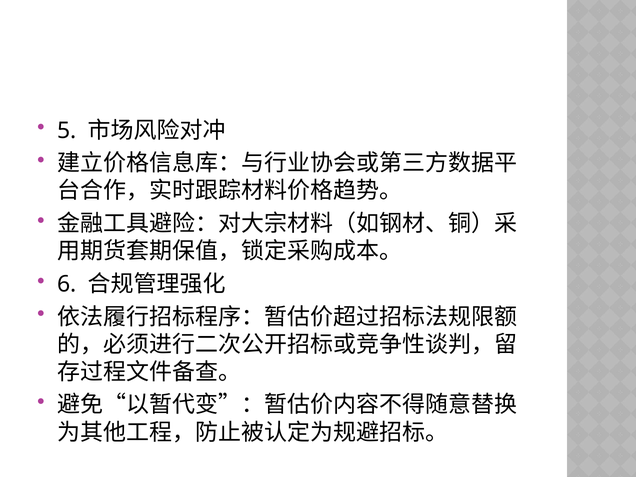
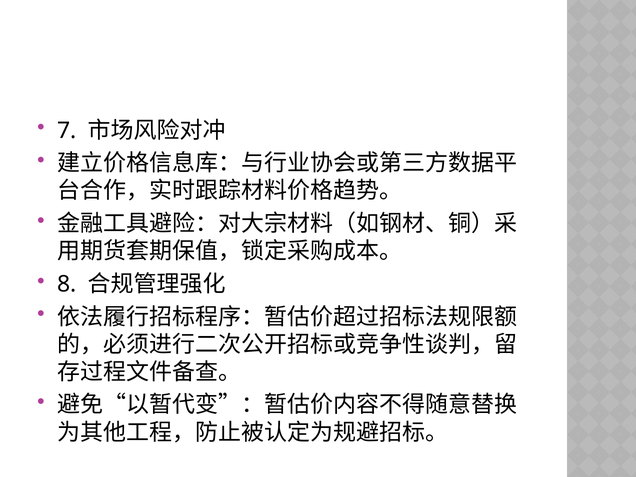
5: 5 -> 7 (67, 130)
6: 6 -> 8 (67, 284)
